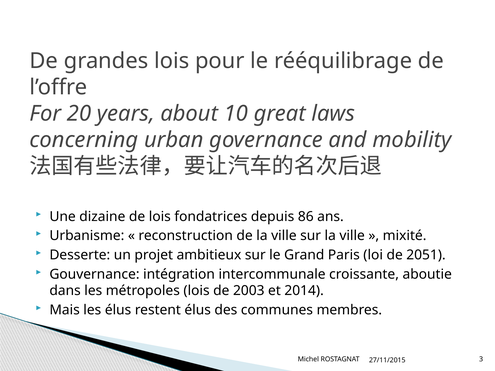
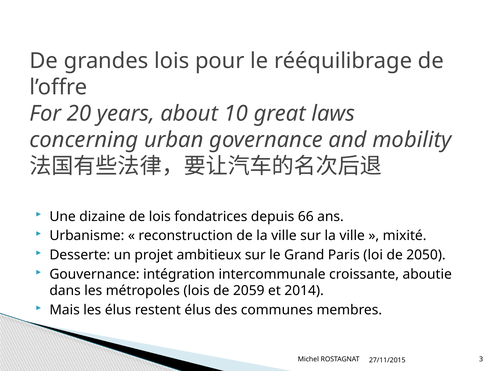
86: 86 -> 66 (306, 217)
2051: 2051 -> 2050 (426, 255)
2003: 2003 -> 2059 (249, 291)
